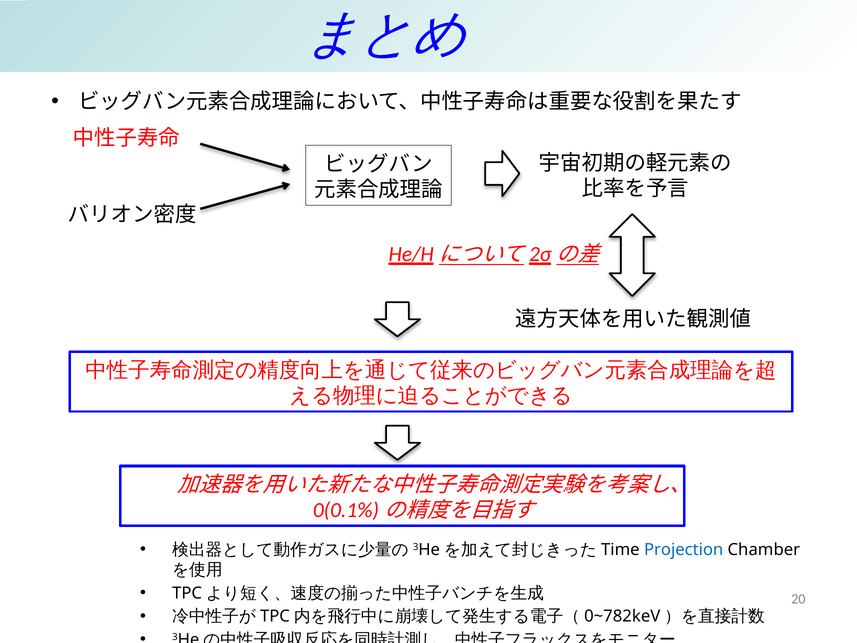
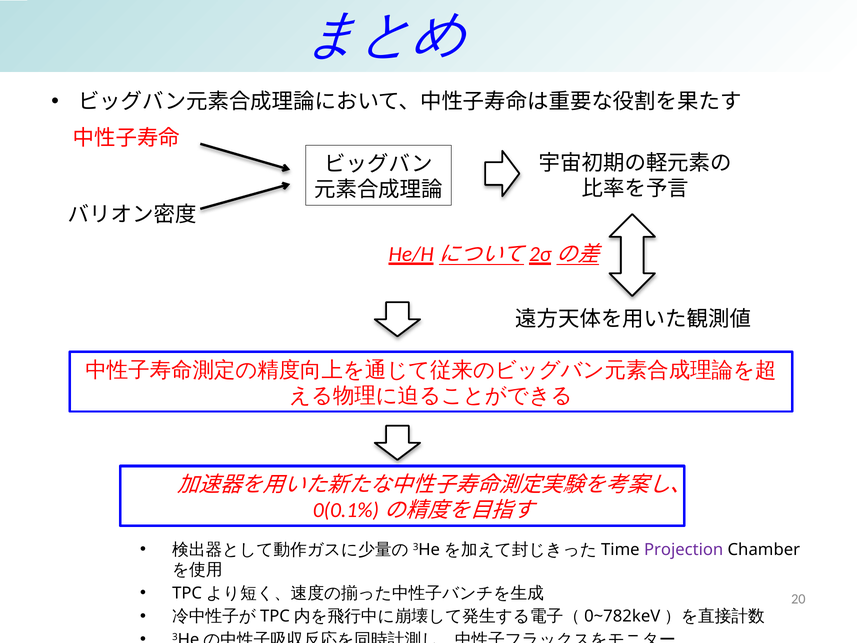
Projection colour: blue -> purple (684, 550)
